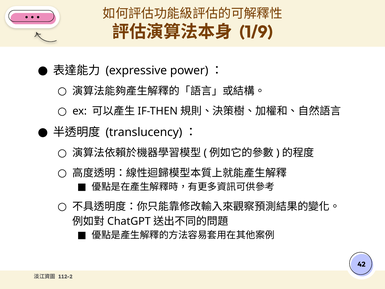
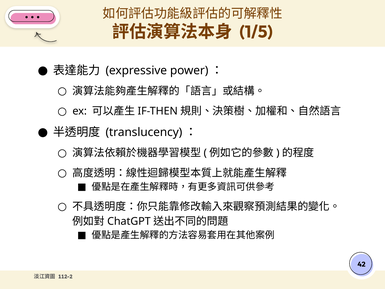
1/9: 1/9 -> 1/5 (256, 32)
